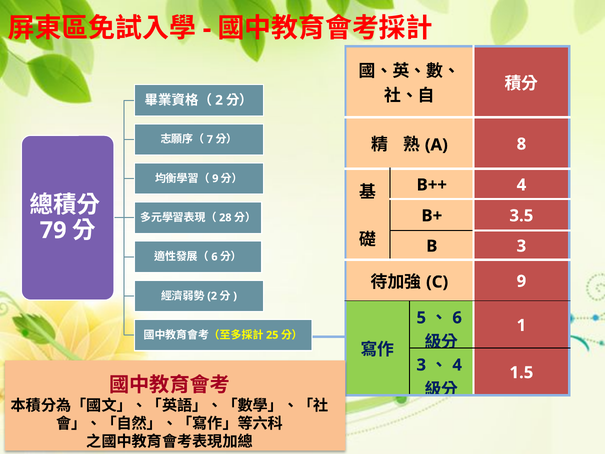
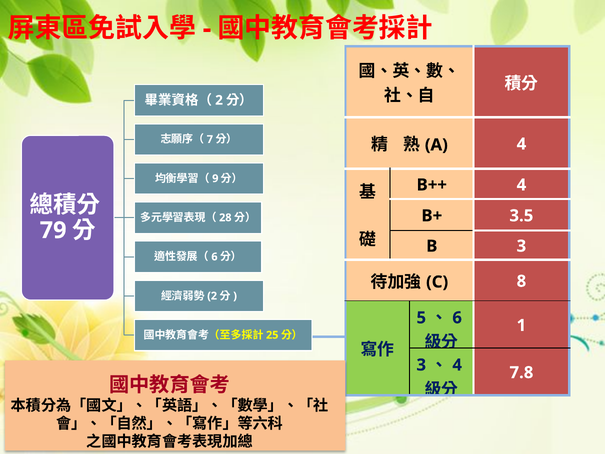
8: 8 -> 4 (521, 144)
9: 9 -> 8 (521, 281)
1.5: 1.5 -> 7.8 (521, 372)
